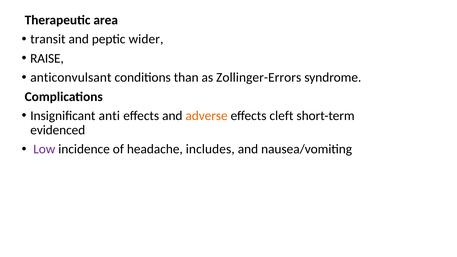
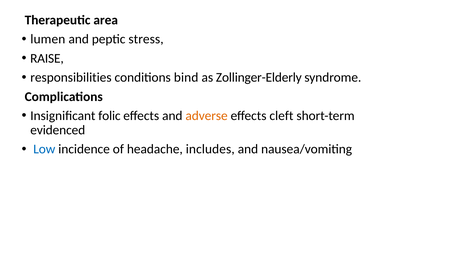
transit: transit -> lumen (48, 39)
wider: wider -> stress (146, 39)
anticonvulsant: anticonvulsant -> responsibilities (71, 78)
than: than -> bind (186, 78)
Zollinger-Errors: Zollinger-Errors -> Zollinger-Elderly (259, 78)
anti: anti -> folic (109, 116)
Low colour: purple -> blue (44, 149)
